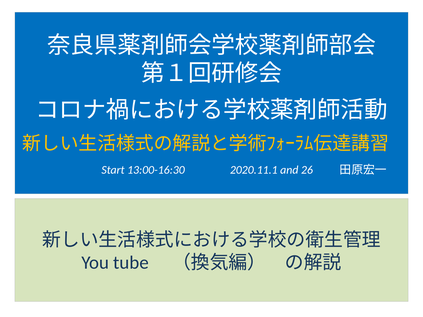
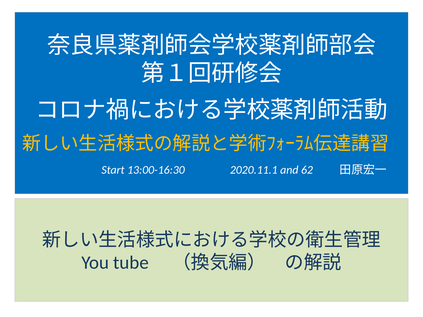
26: 26 -> 62 (307, 170)
